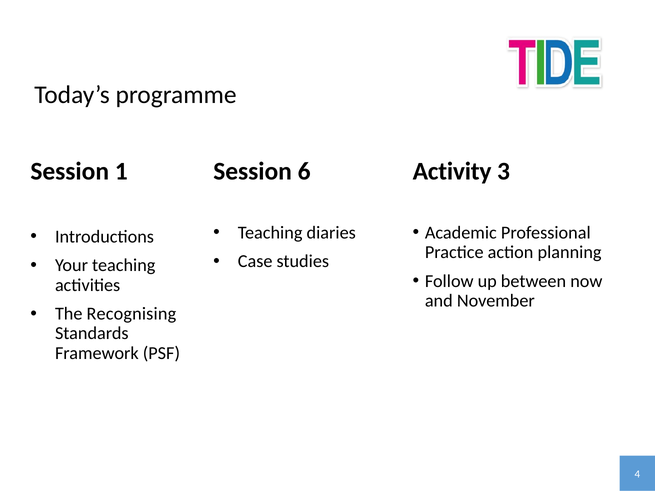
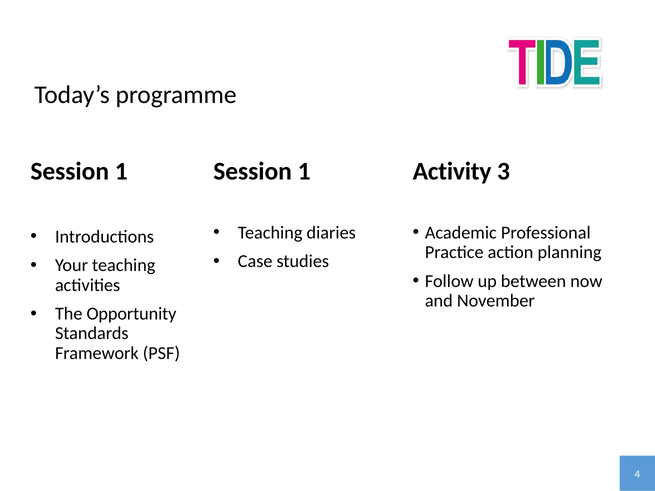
6: 6 -> 1 (304, 171)
Recognising: Recognising -> Opportunity (131, 314)
